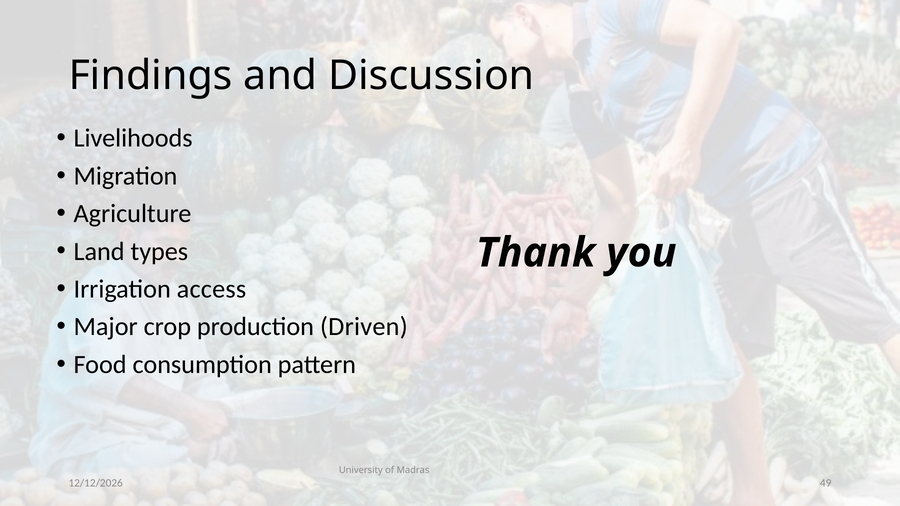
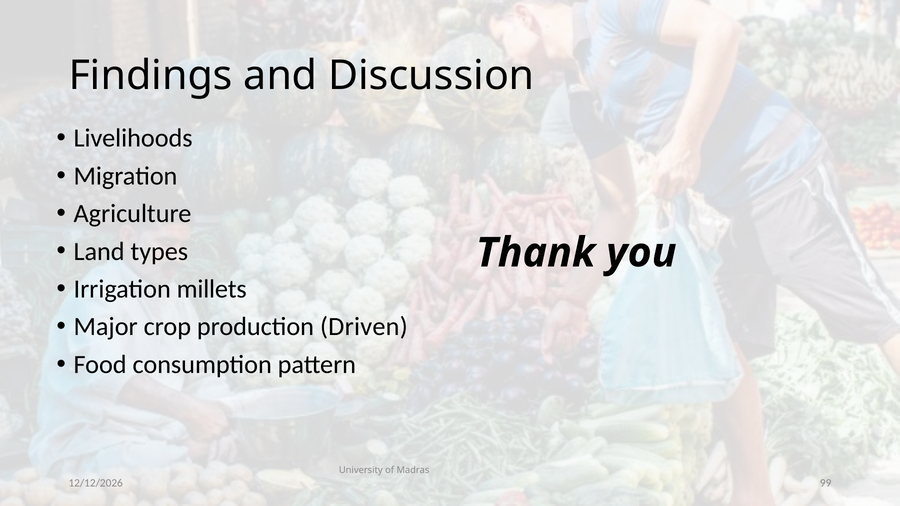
access: access -> millets (212, 289)
49: 49 -> 99 (826, 483)
